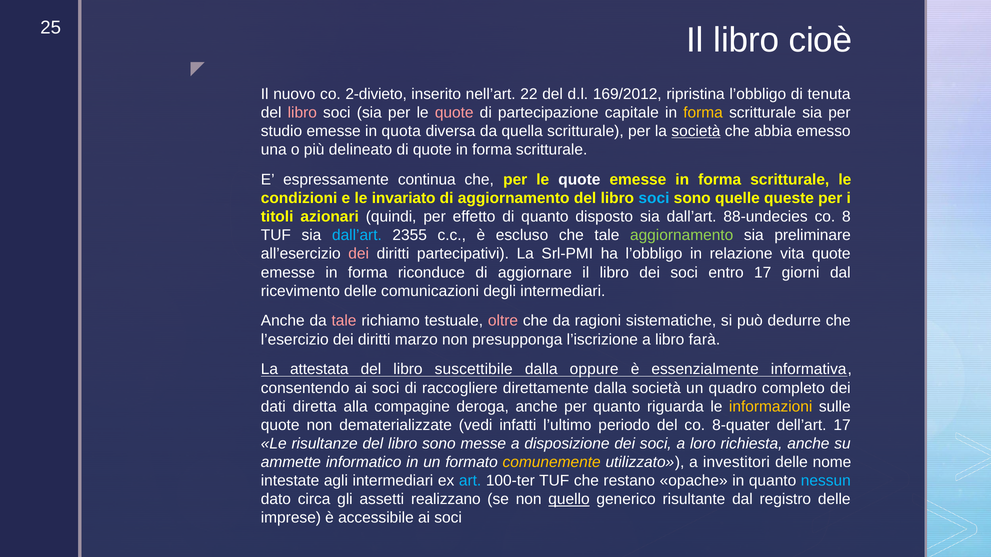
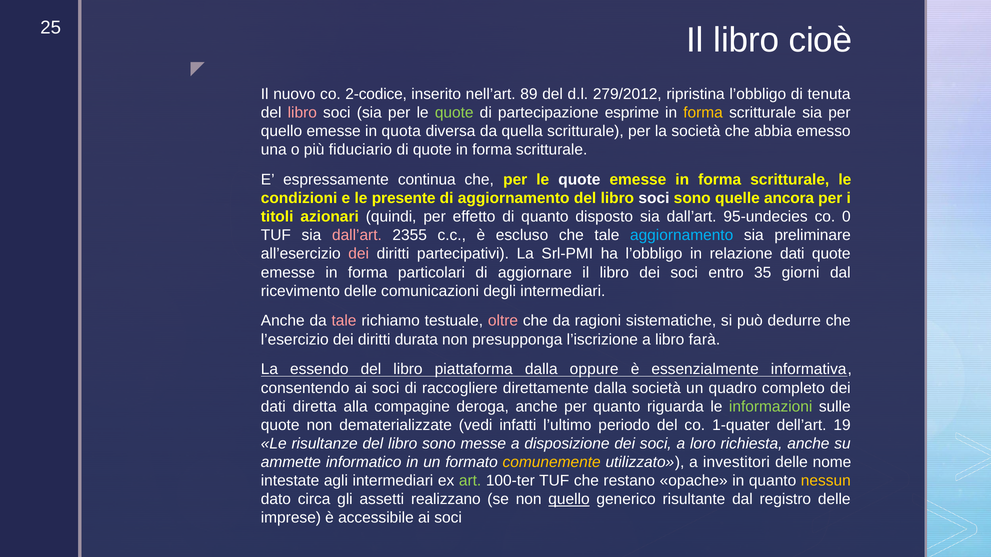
2-divieto: 2-divieto -> 2-codice (376, 94)
22: 22 -> 89 (529, 94)
169/2012: 169/2012 -> 279/2012 (627, 94)
quote colour: pink -> light green (454, 113)
capitale: capitale -> esprime (632, 113)
studio: studio -> quello (282, 131)
società underline: present -> none (696, 131)
delineato: delineato -> fiduciario (360, 150)
invariato: invariato -> presente (404, 198)
soci colour: light blue -> white (654, 198)
queste: queste -> ancora (789, 198)
88-undecies: 88-undecies -> 95-undecies (766, 217)
8: 8 -> 0 (846, 217)
dall’art colour: light blue -> pink (357, 235)
aggiornamento colour: light green -> light blue (682, 235)
relazione vita: vita -> dati (792, 254)
riconduce: riconduce -> particolari (431, 273)
entro 17: 17 -> 35 (763, 273)
marzo: marzo -> durata (416, 340)
attestata: attestata -> essendo (319, 370)
suscettibile: suscettibile -> piattaforma (474, 370)
informazioni colour: yellow -> light green (771, 407)
8-quater: 8-quater -> 1-quater (741, 425)
dell’art 17: 17 -> 19 (842, 425)
art colour: light blue -> light green (470, 481)
nessun colour: light blue -> yellow (826, 481)
